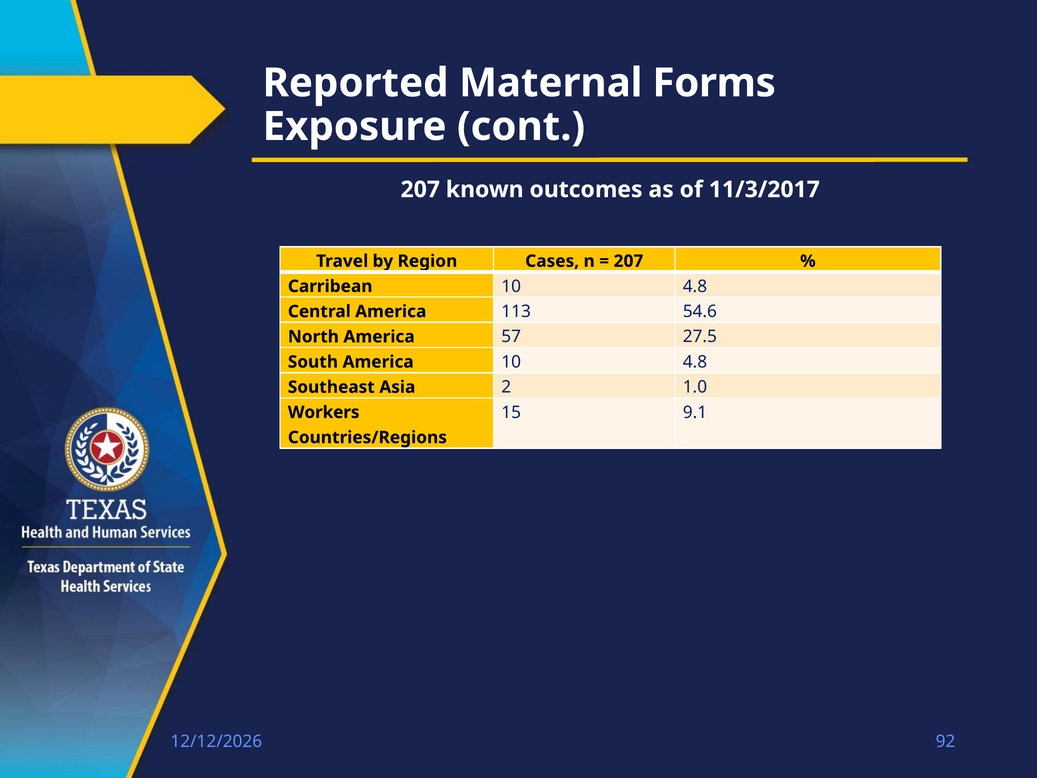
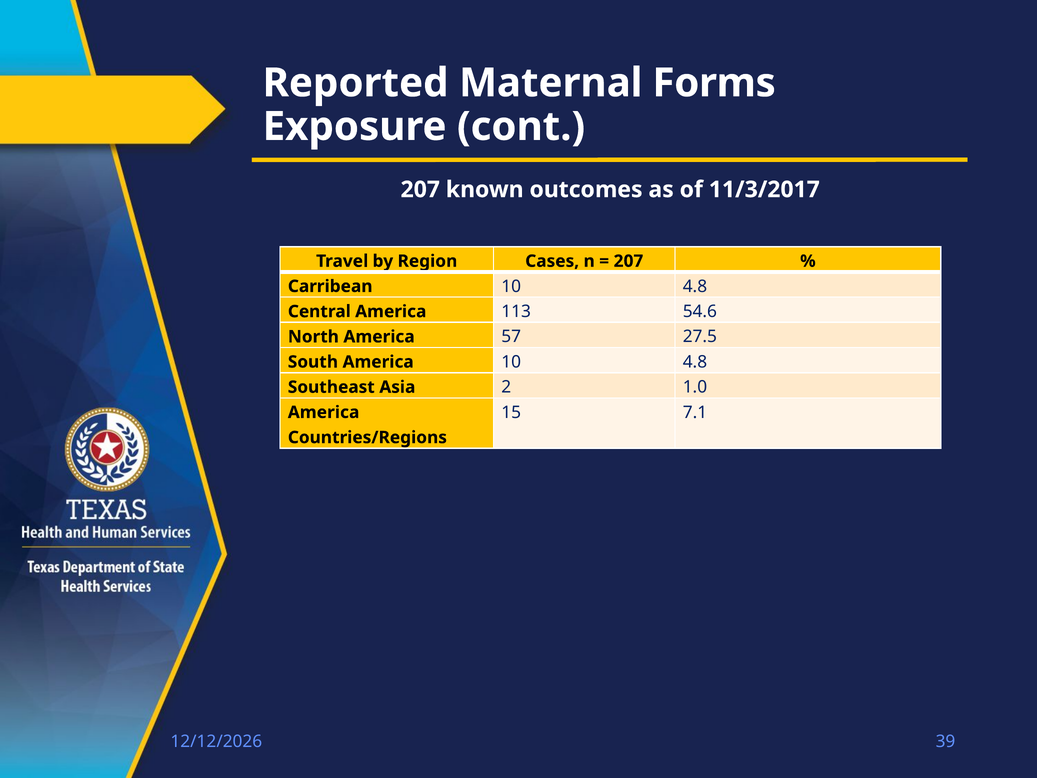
9.1: 9.1 -> 7.1 (695, 412)
Workers: Workers -> America (324, 412)
92: 92 -> 39 (945, 741)
